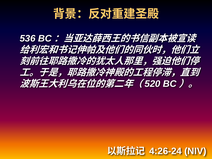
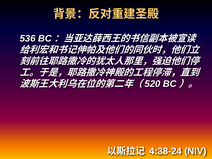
4:26-24: 4:26-24 -> 4:38-24 (165, 151)
